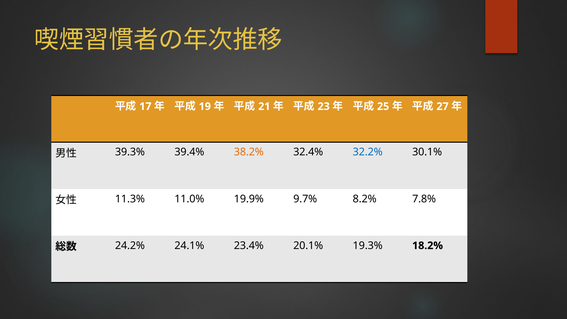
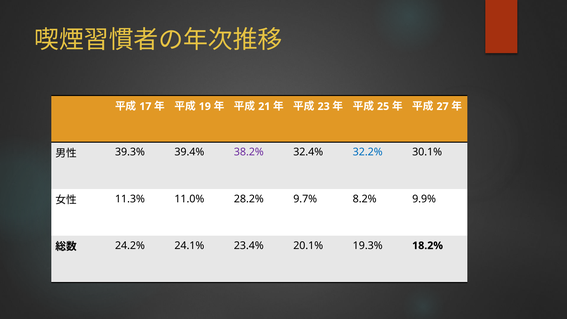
38.2% colour: orange -> purple (249, 152)
19.9%: 19.9% -> 28.2% (249, 199)
7.8%: 7.8% -> 9.9% (424, 199)
